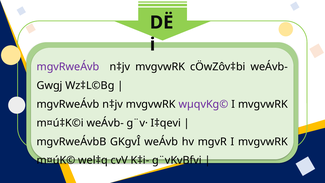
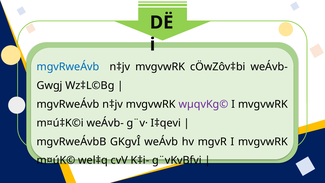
mgvRweÁvb colour: purple -> blue (68, 67)
